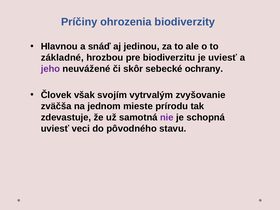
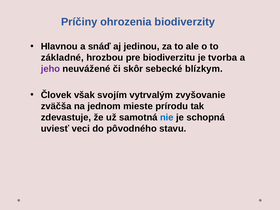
je uviesť: uviesť -> tvorba (223, 58)
ochrany: ochrany -> blízkym (204, 69)
nie colour: purple -> blue (167, 117)
